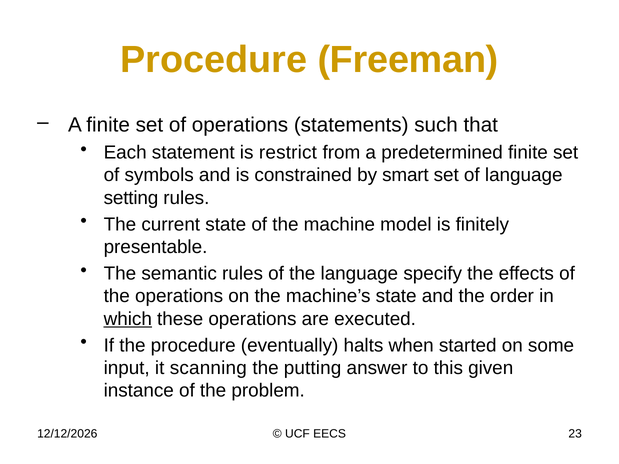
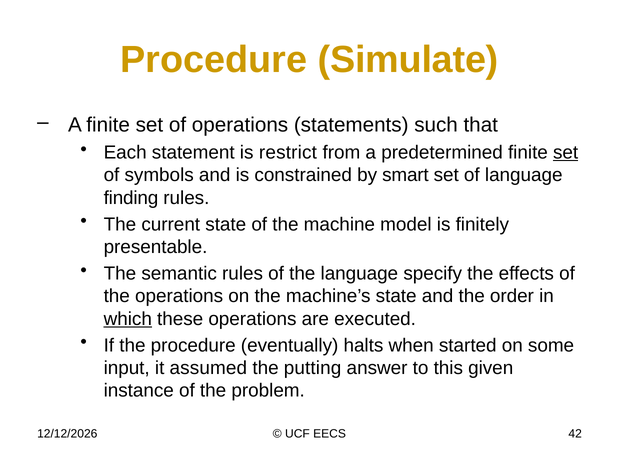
Freeman: Freeman -> Simulate (408, 60)
set underline: none -> present (566, 153)
setting: setting -> finding (131, 198)
scanning: scanning -> assumed (208, 368)
23: 23 -> 42 (575, 434)
